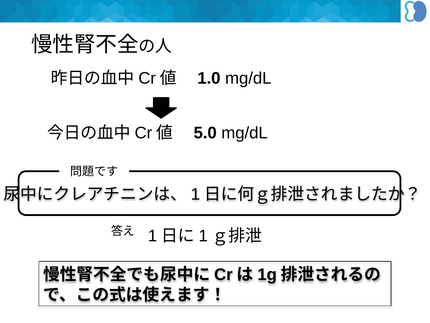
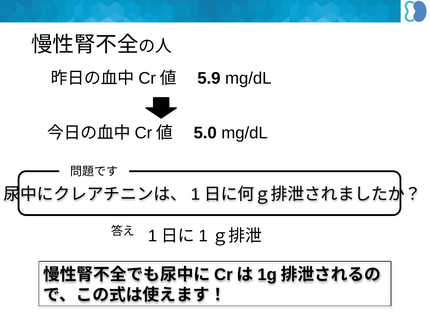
1.0: 1.0 -> 5.9 (209, 78)
